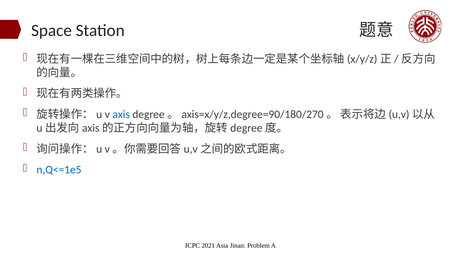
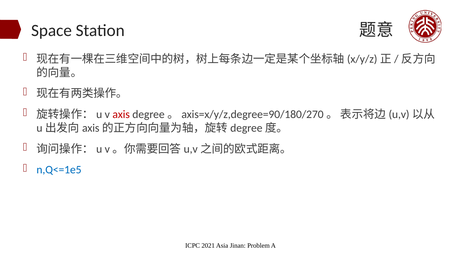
axis colour: blue -> red (121, 114)
